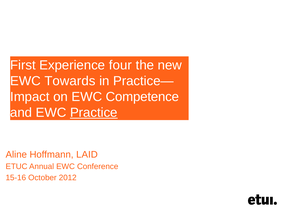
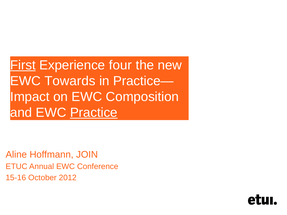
First underline: none -> present (23, 65)
Competence: Competence -> Composition (142, 97)
LAID: LAID -> JOIN (87, 155)
